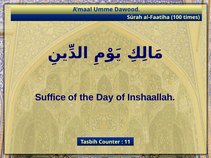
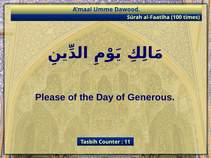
Suffice: Suffice -> Please (50, 97)
Inshaallah: Inshaallah -> Generous (151, 97)
